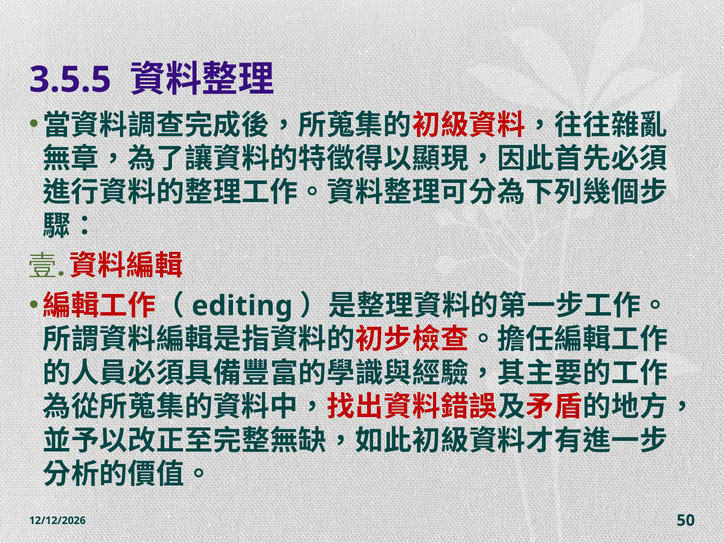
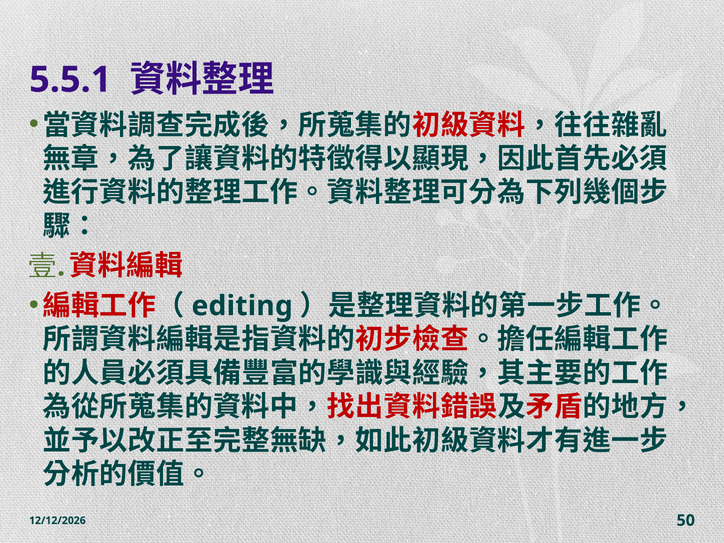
3.5.5: 3.5.5 -> 5.5.1 (70, 80)
